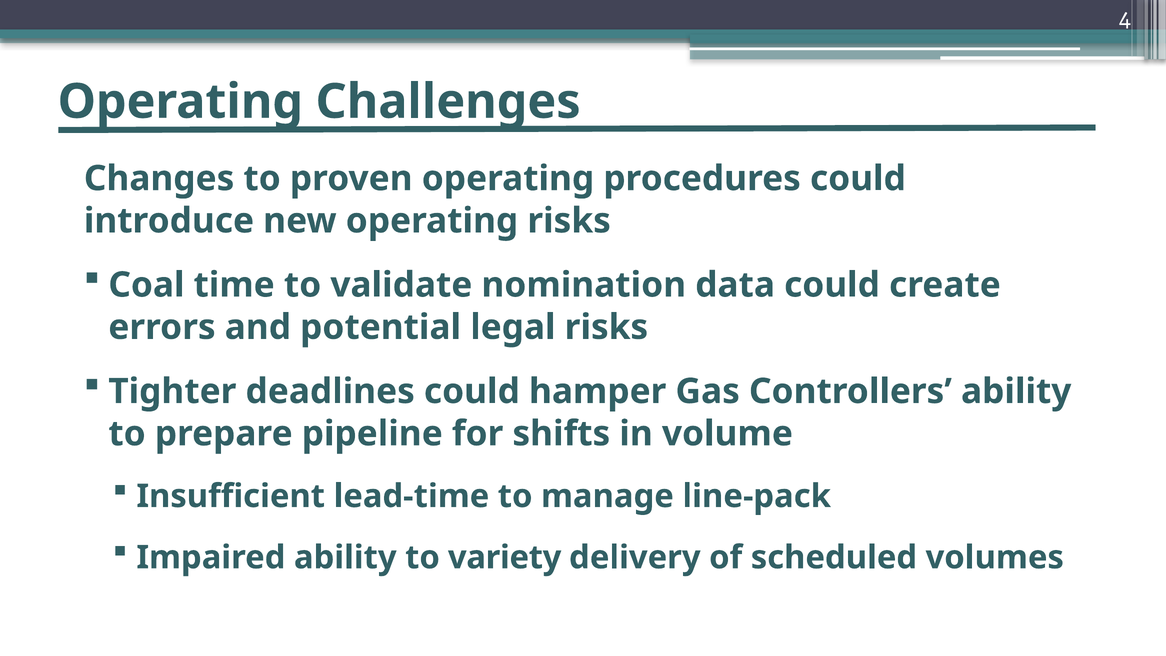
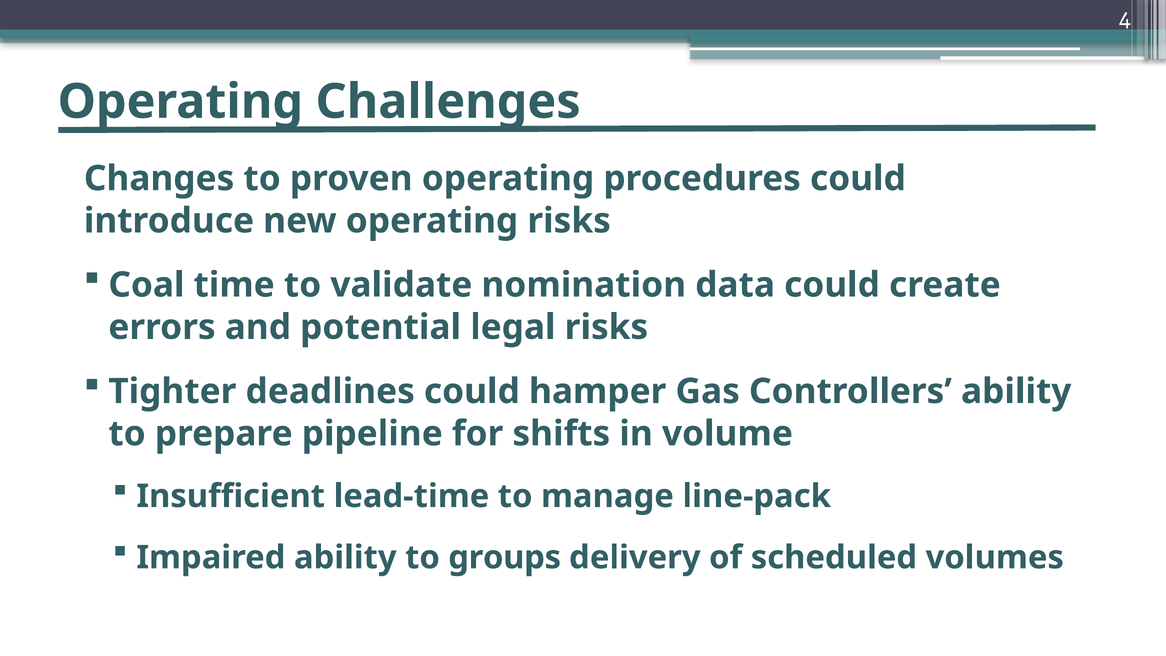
variety: variety -> groups (505, 557)
